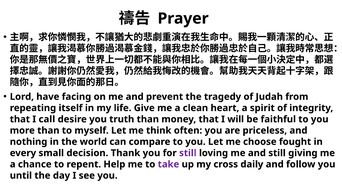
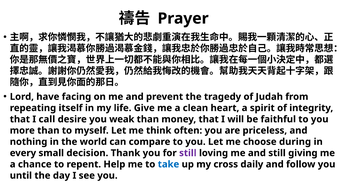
truth: truth -> weak (122, 119)
fought: fought -> during (295, 142)
take colour: purple -> blue (168, 165)
